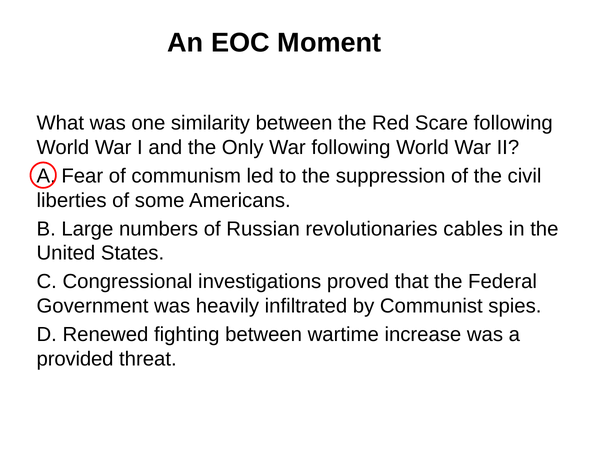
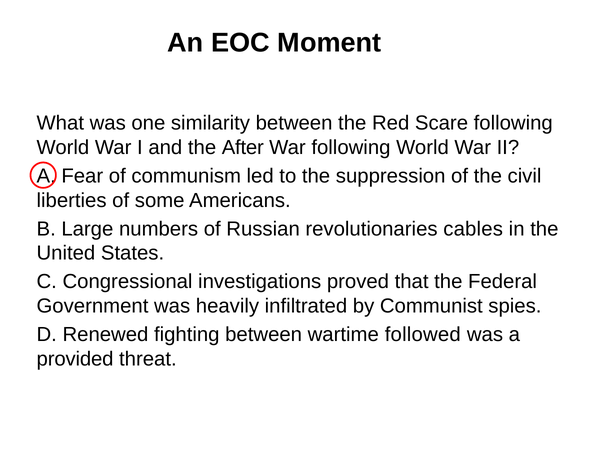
Only: Only -> After (243, 148)
increase: increase -> followed (423, 335)
